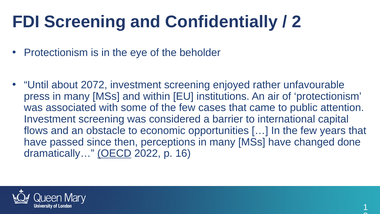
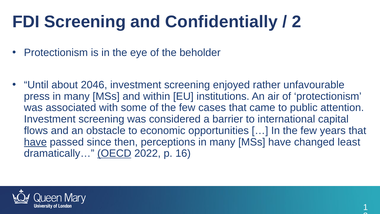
2072: 2072 -> 2046 (94, 85)
have underline: none -> present (35, 142)
done: done -> least (349, 142)
